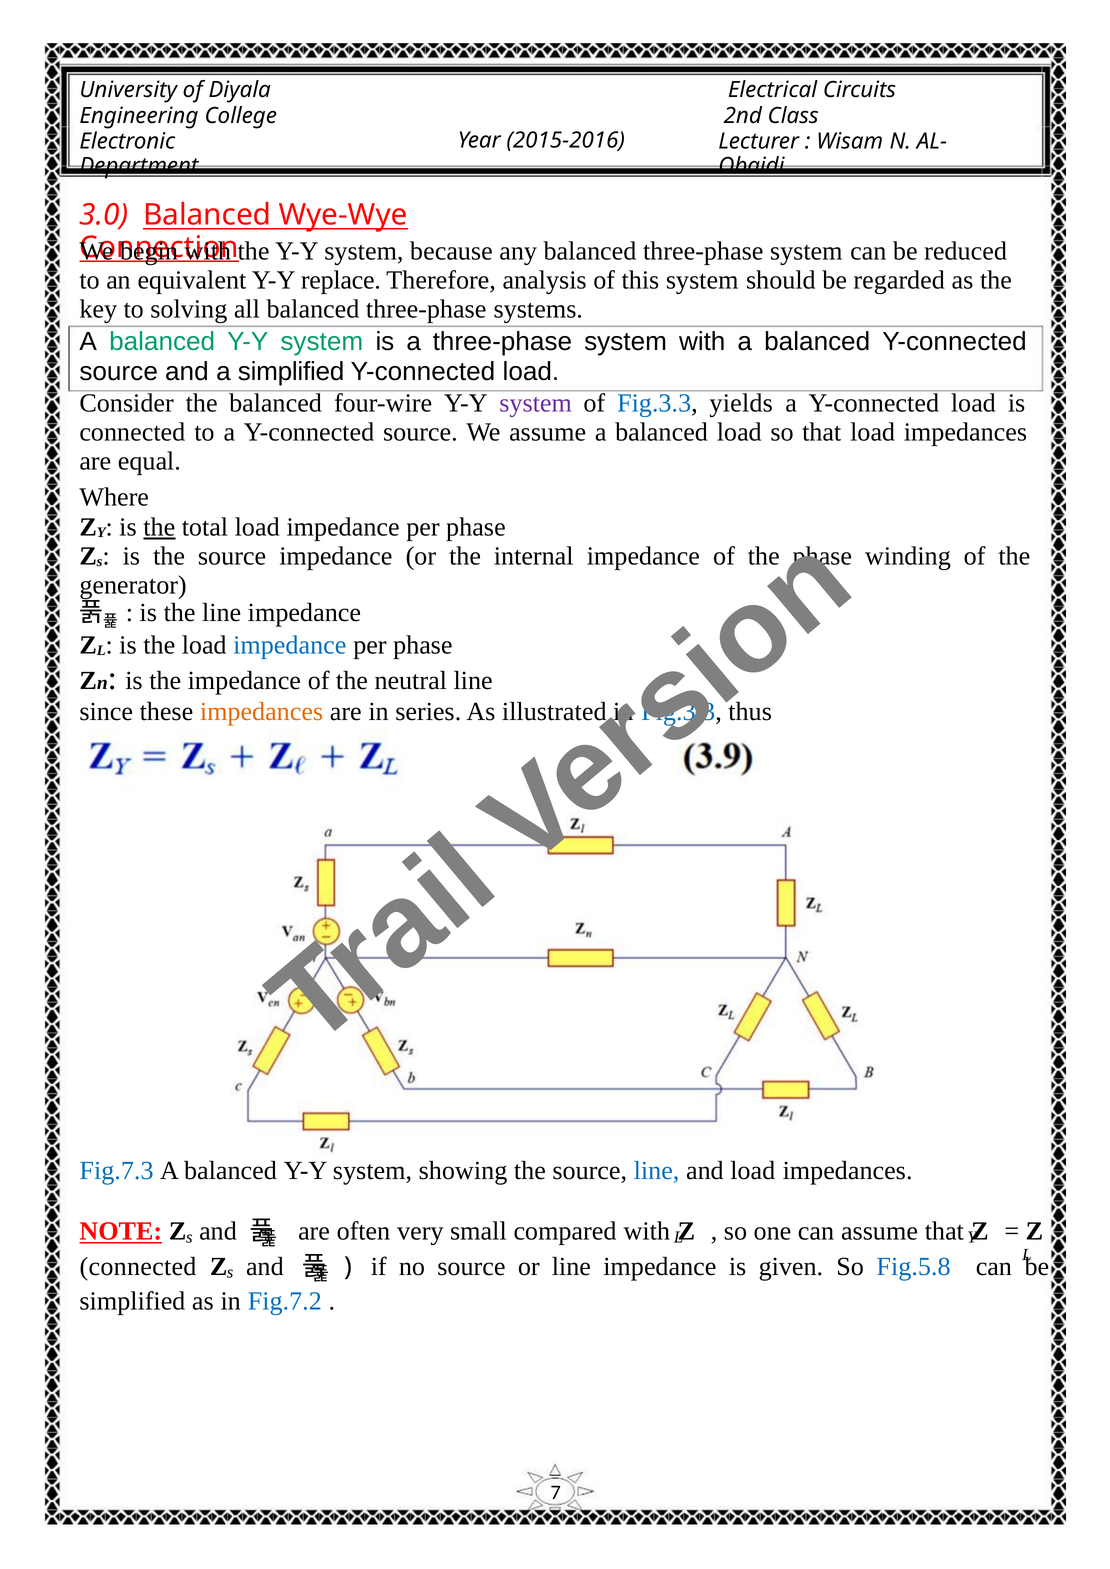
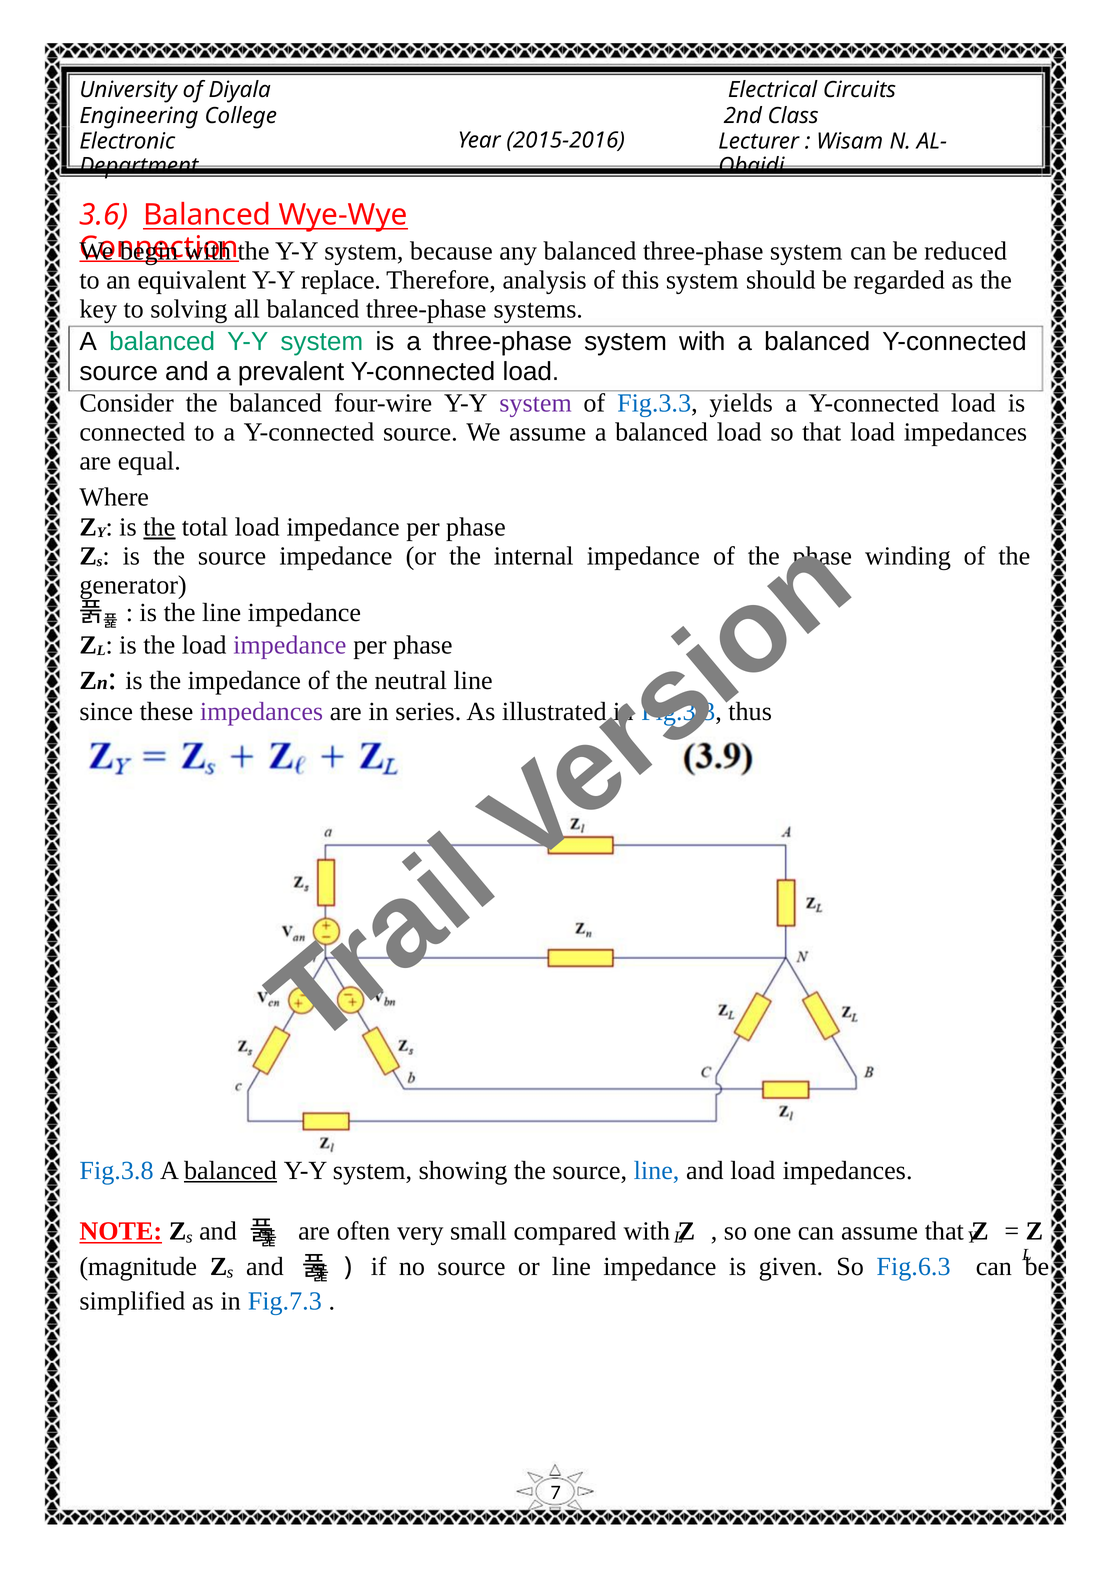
3.0: 3.0 -> 3.6 (104, 215)
a simplified: simplified -> prevalent (291, 372)
impedance colour: blue -> purple (290, 645)
impedances colour: orange -> purple (262, 711)
Fig.7.3: Fig.7.3 -> Fig.3.8 (117, 1171)
balanced underline: none -> present (230, 1171)
connected: connected -> magnitude (138, 1266)
Fig.5.8: Fig.5.8 -> Fig.6.3 (914, 1266)
Fig.7.2: Fig.7.2 -> Fig.7.3 (285, 1301)
